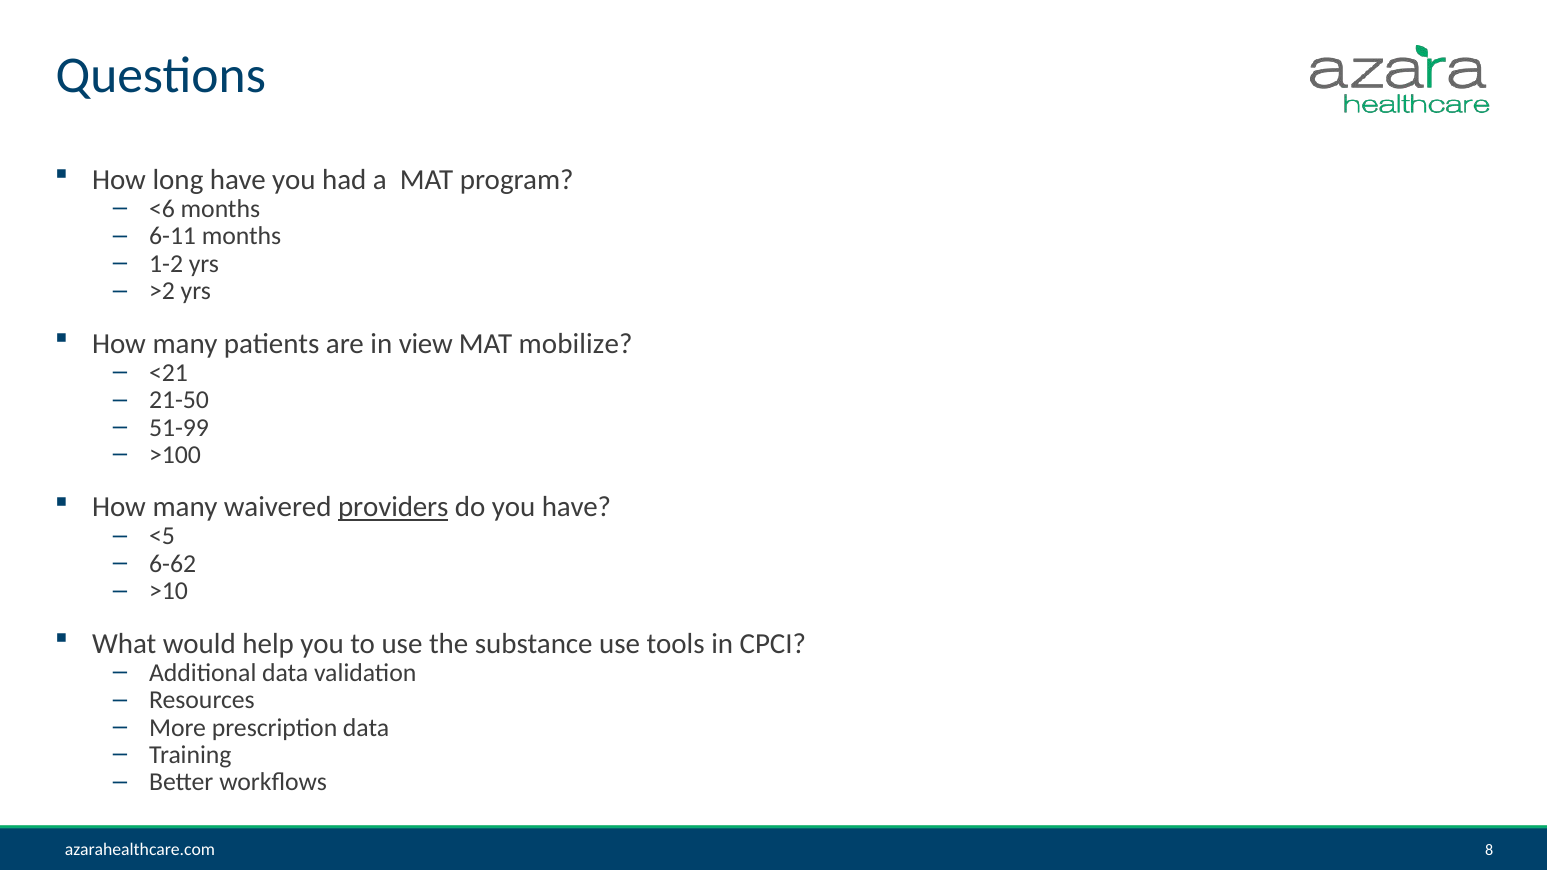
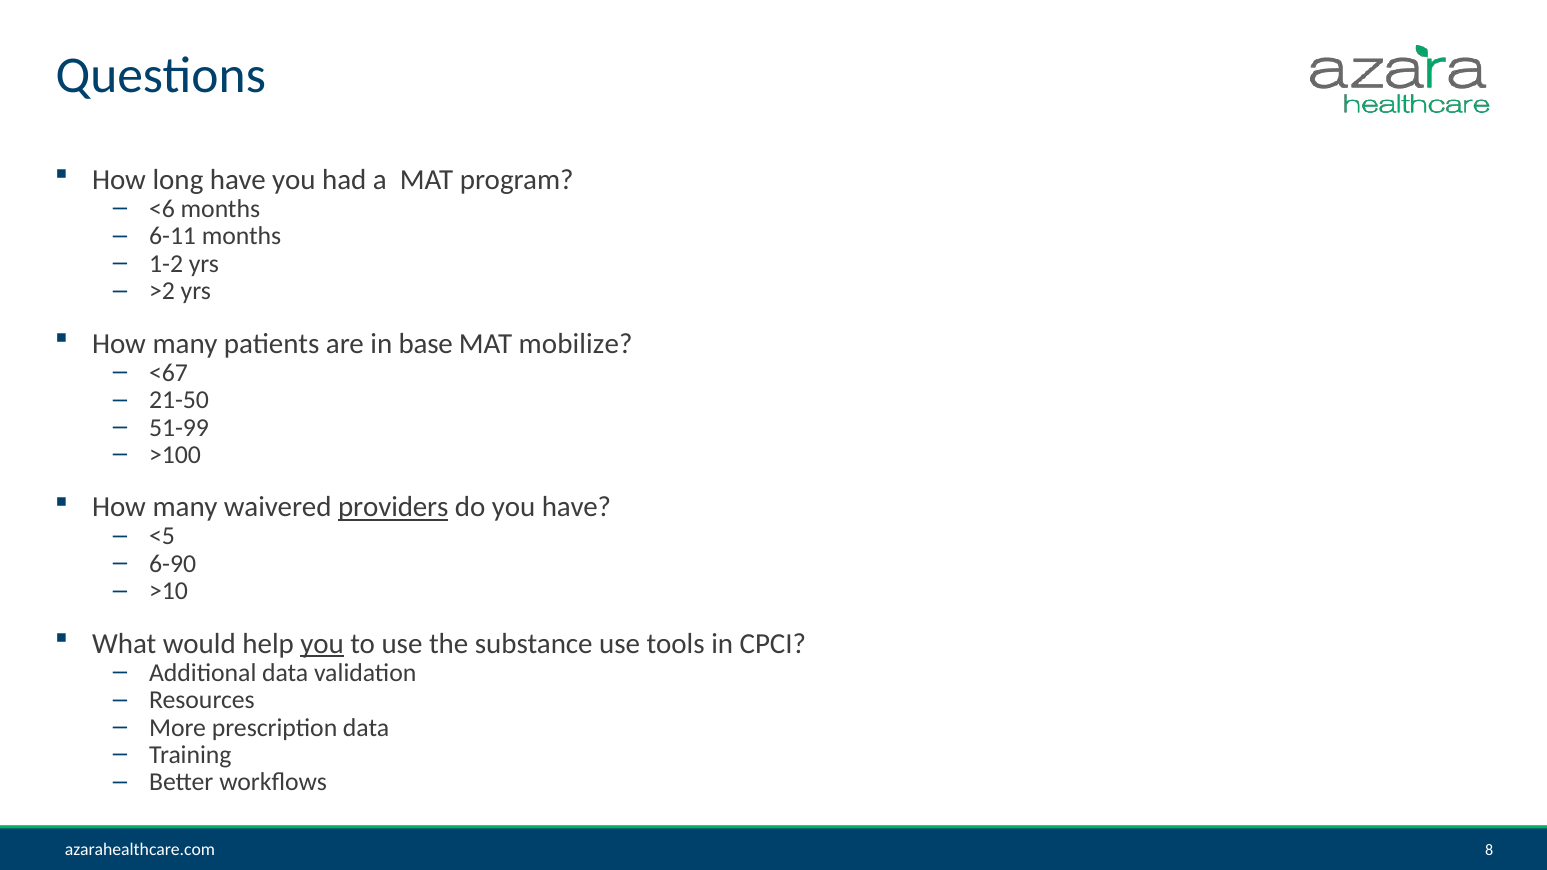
view: view -> base (426, 344)
<21: <21 -> <67 (169, 373)
6-62: 6-62 -> 6-90 (173, 564)
you underline: none -> present (322, 644)
